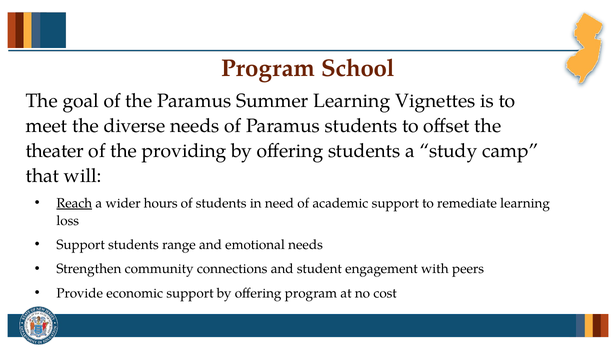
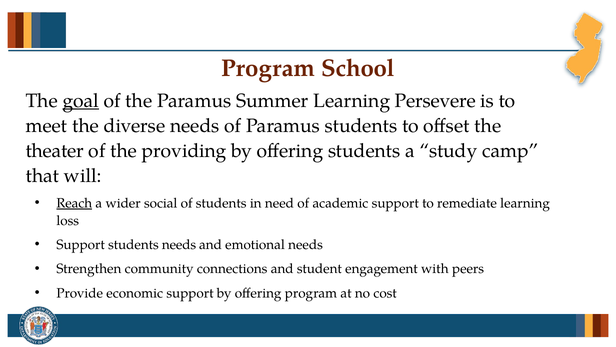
goal underline: none -> present (81, 101)
Vignettes: Vignettes -> Persevere (435, 101)
hours: hours -> social (161, 203)
students range: range -> needs (179, 244)
